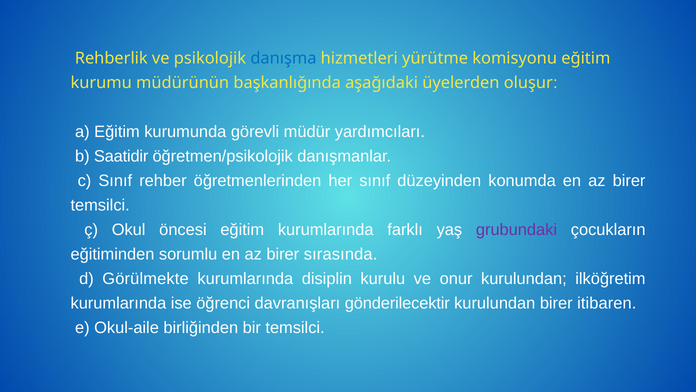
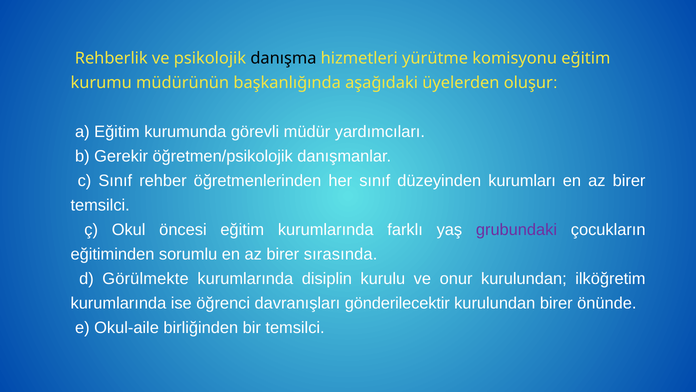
danışma colour: blue -> black (283, 58)
Saatidir: Saatidir -> Gerekir (121, 156)
konumda: konumda -> kurumları (522, 180)
itibaren: itibaren -> önünde (607, 303)
